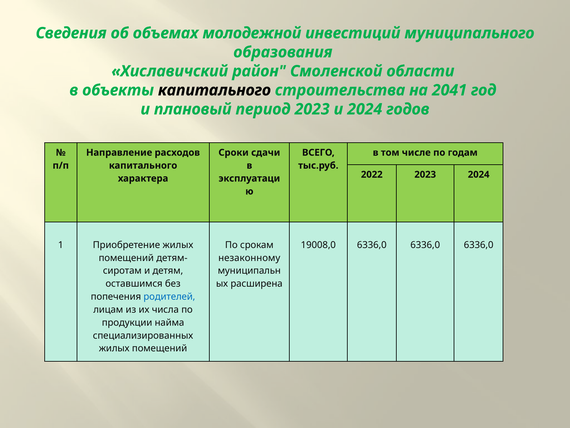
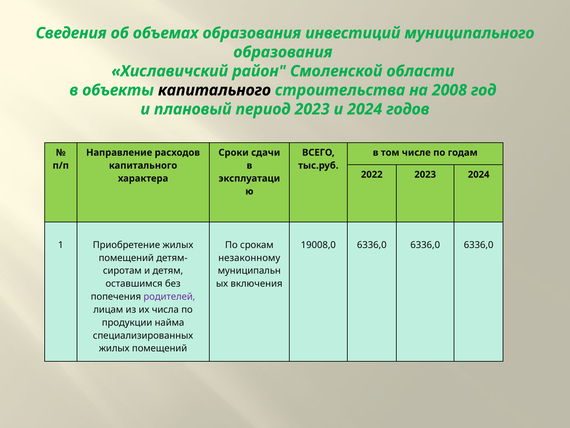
объемах молодежной: молодежной -> образования (252, 33)
2041: 2041 -> 2008 (449, 90)
расширена: расширена -> включения (257, 283)
родителей colour: blue -> purple (169, 296)
